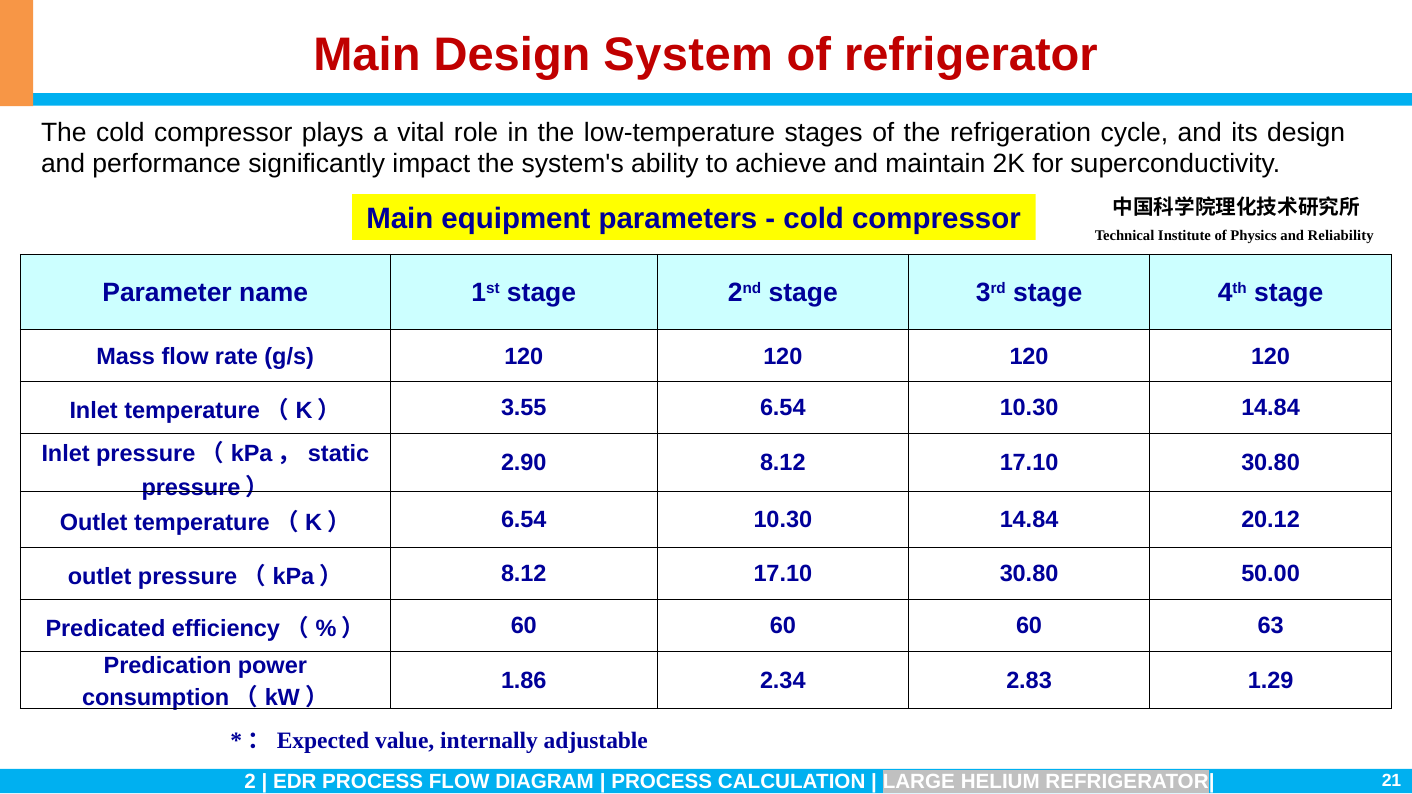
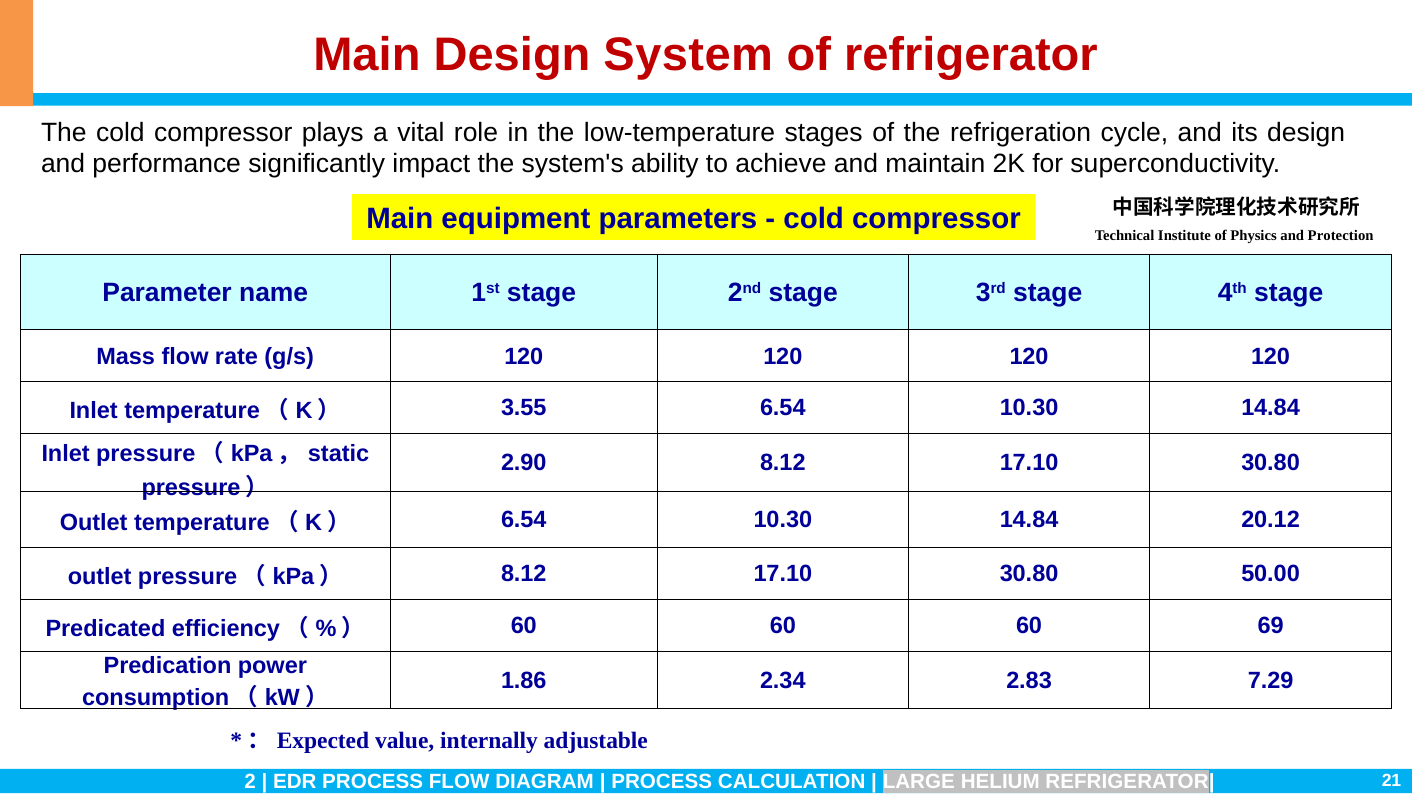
Reliability: Reliability -> Protection (1341, 235)
63: 63 -> 69 (1271, 626)
1.29: 1.29 -> 7.29 (1271, 681)
